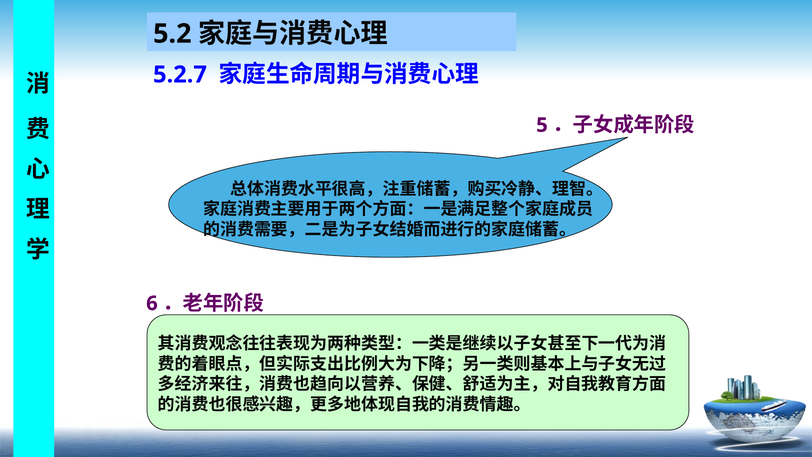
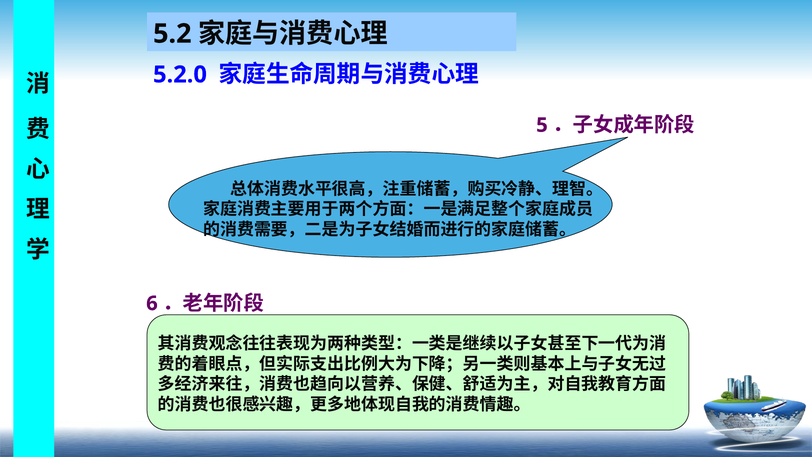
5.2.7: 5.2.7 -> 5.2.0 (180, 75)
